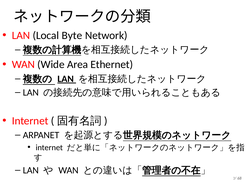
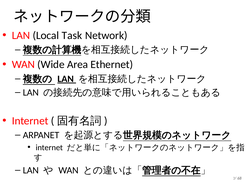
Byte: Byte -> Task (72, 36)
